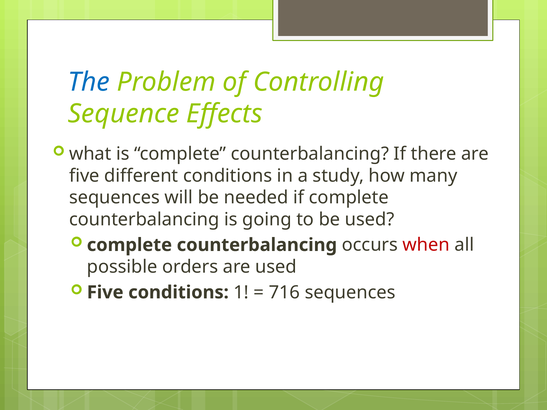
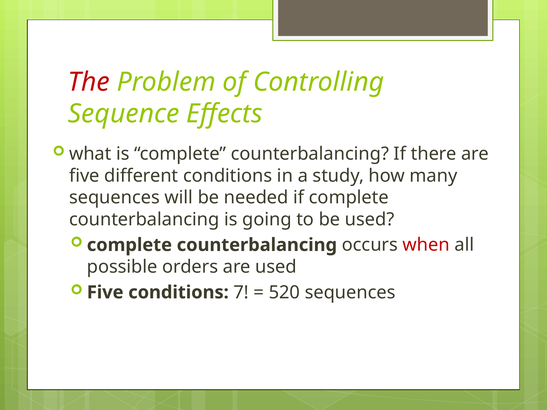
The colour: blue -> red (89, 82)
1: 1 -> 7 (241, 293)
716: 716 -> 520 (284, 293)
